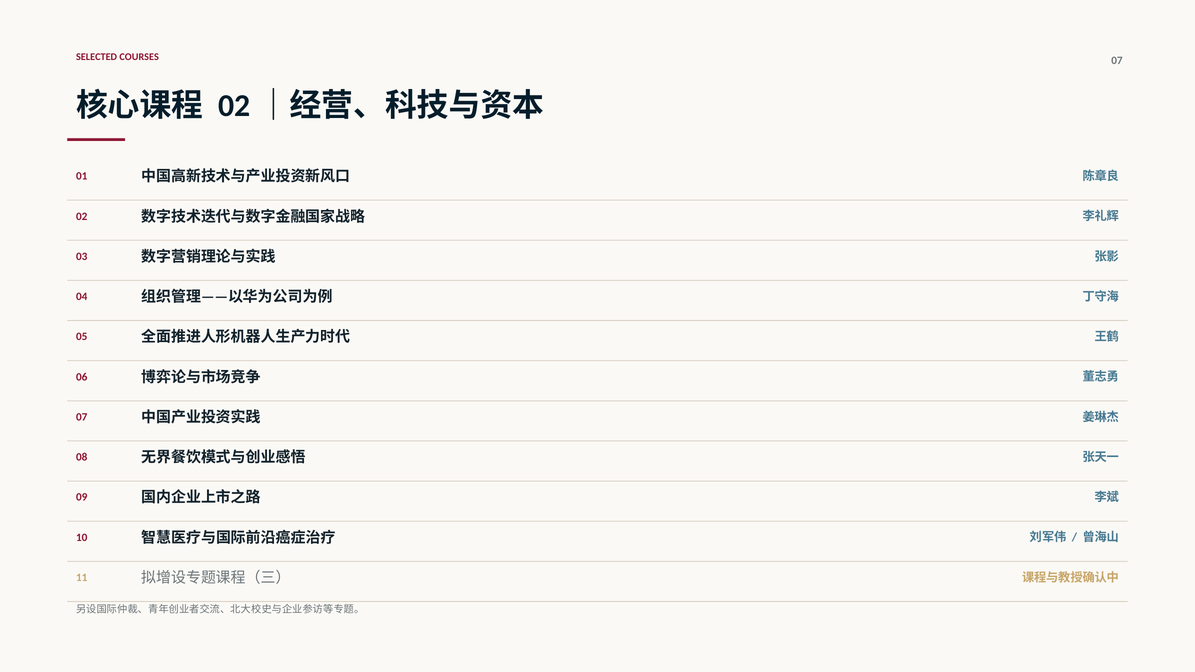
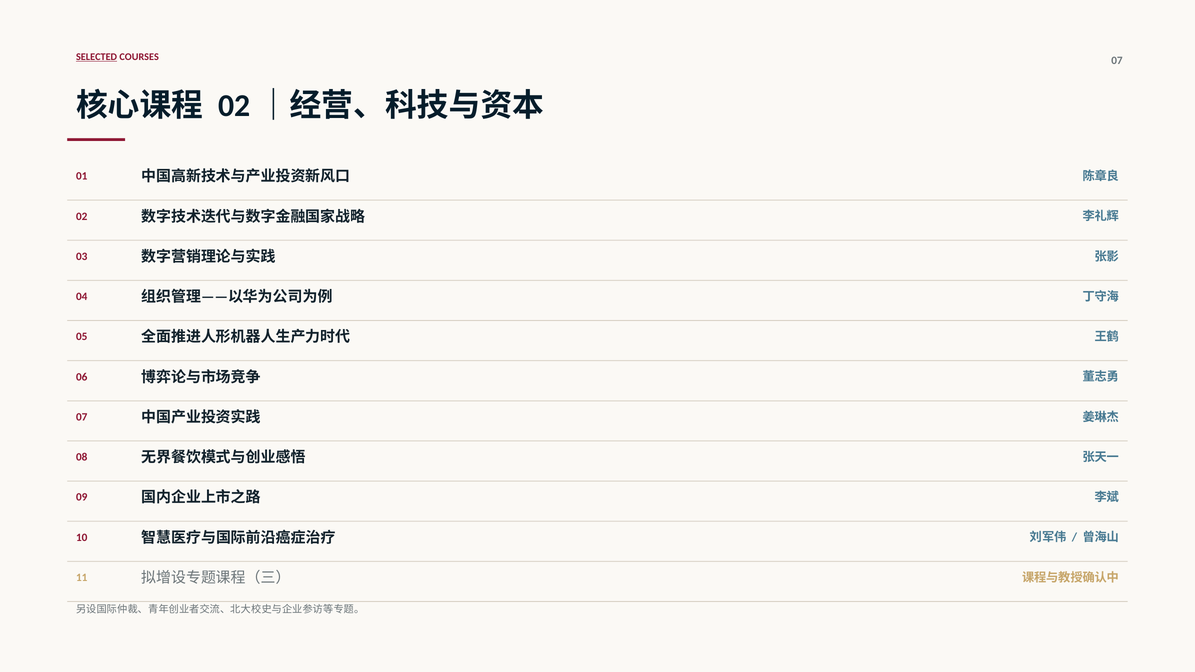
SELECTED underline: none -> present (97, 57)
